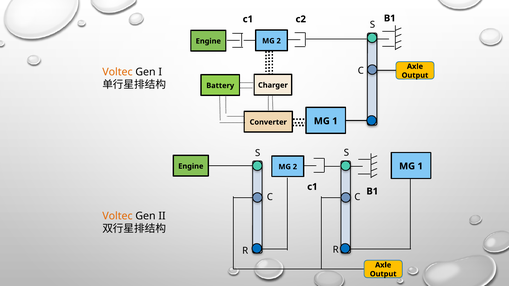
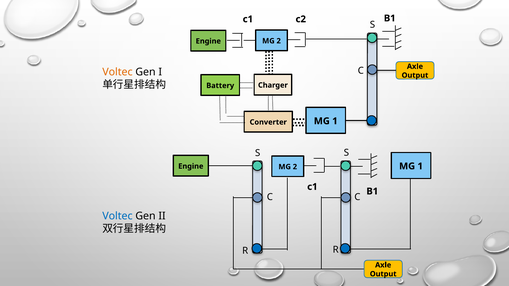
Voltec colour: orange -> blue (117, 216)
